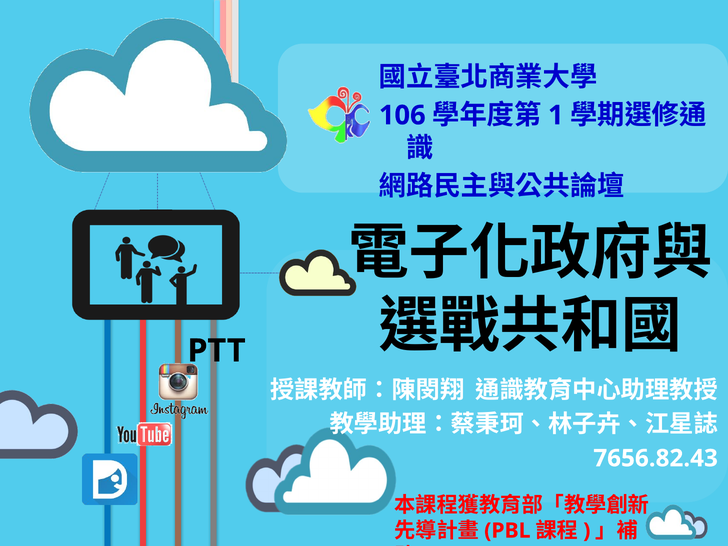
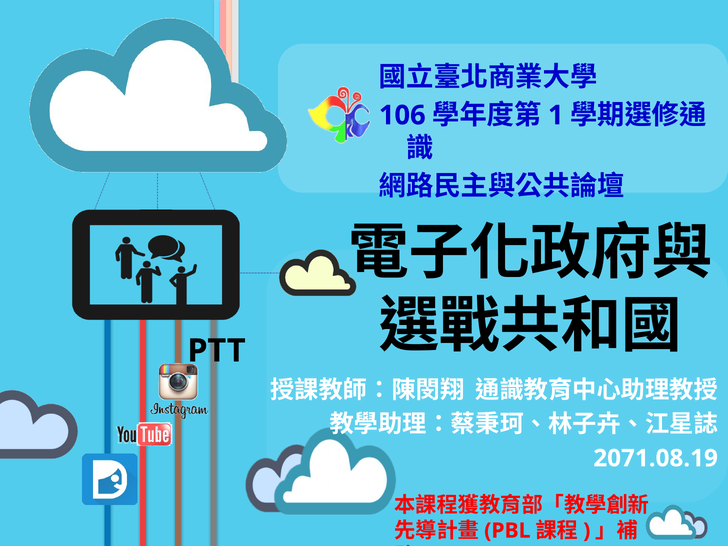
7656.82.43: 7656.82.43 -> 2071.08.19 (656, 458)
